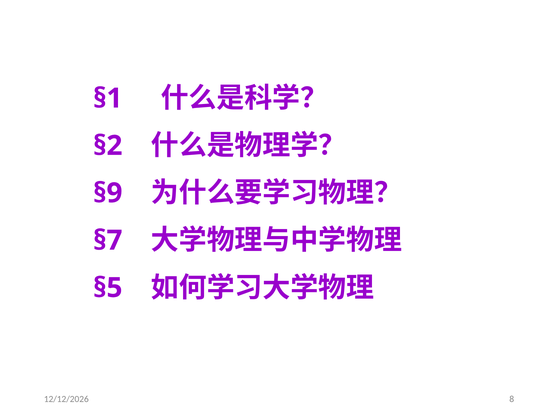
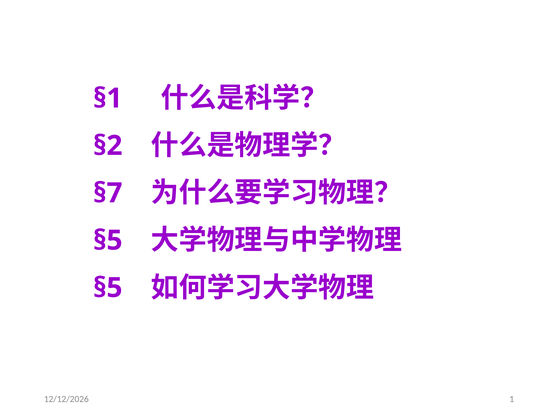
§9: §9 -> §7 (108, 193)
§7: §7 -> §5 (108, 241)
8: 8 -> 1 (512, 400)
